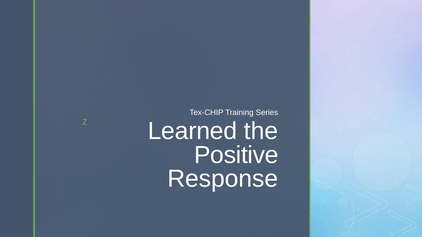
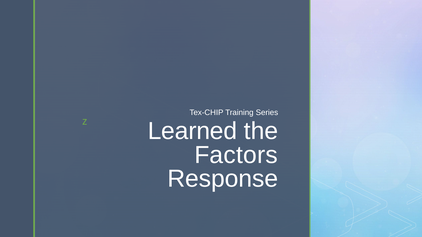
Positive: Positive -> Factors (236, 155)
